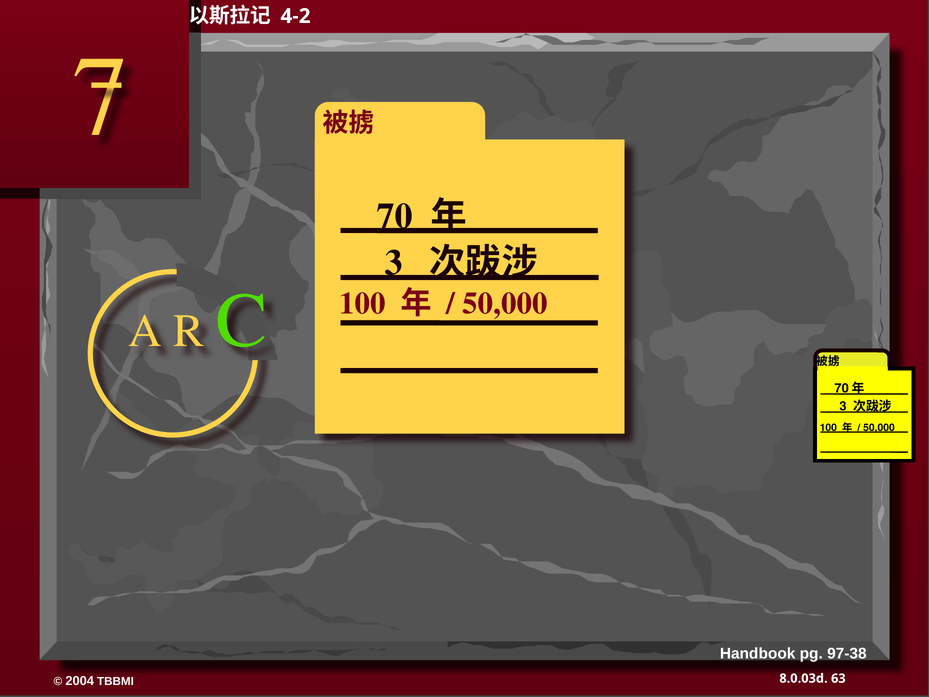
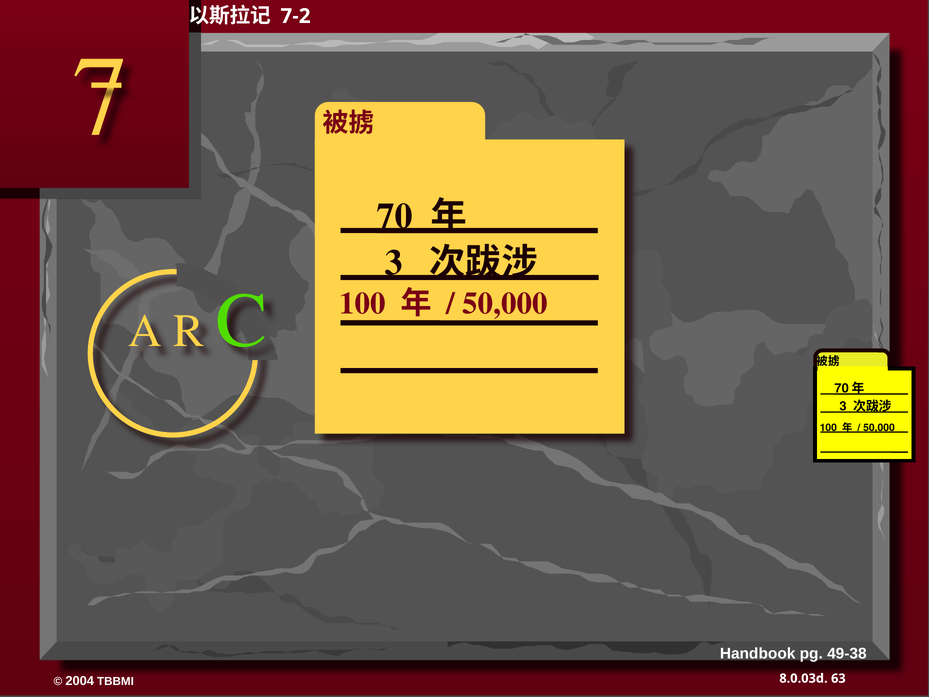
4-2: 4-2 -> 7-2 (296, 16)
97-38: 97-38 -> 49-38 (847, 654)
